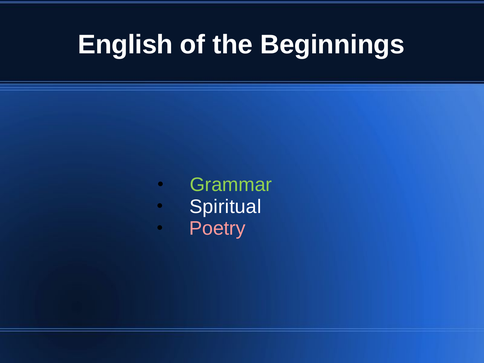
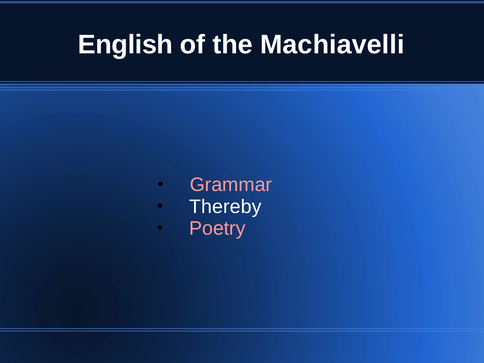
Beginnings: Beginnings -> Machiavelli (332, 45)
Grammar colour: light green -> pink (231, 185)
Spiritual: Spiritual -> Thereby (225, 207)
